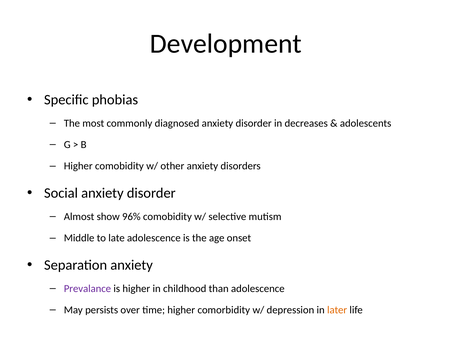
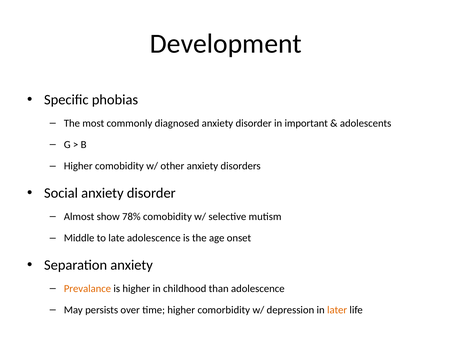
decreases: decreases -> important (306, 123)
96%: 96% -> 78% (131, 217)
Prevalance colour: purple -> orange (87, 288)
